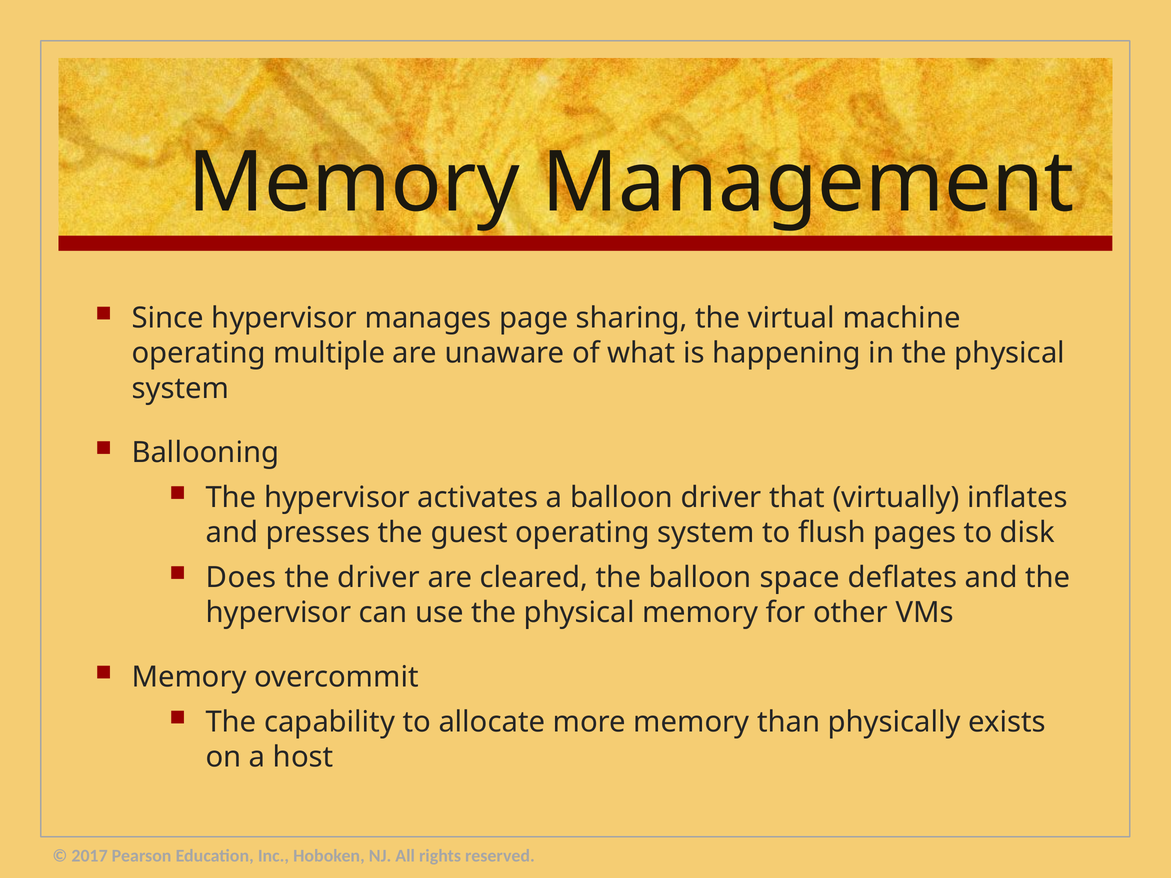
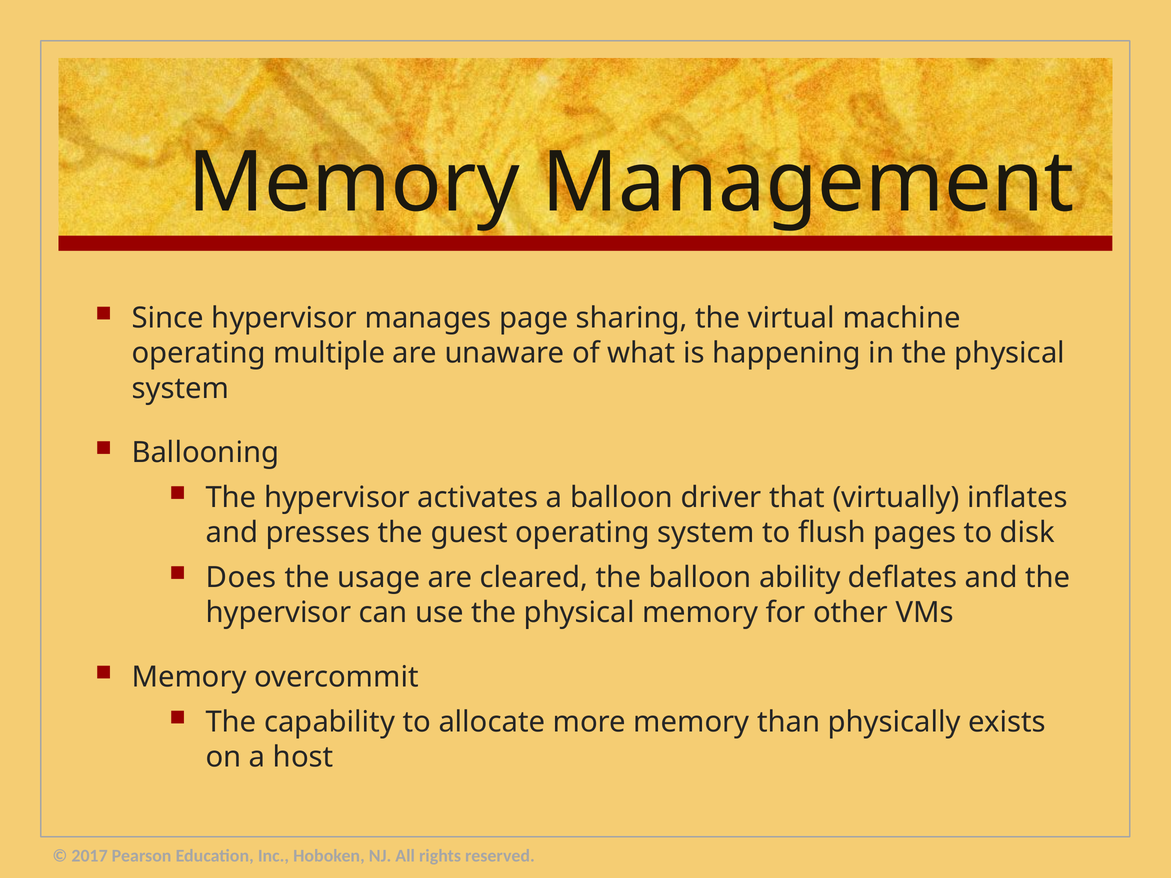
the driver: driver -> usage (379, 578)
space: space -> ability (800, 578)
